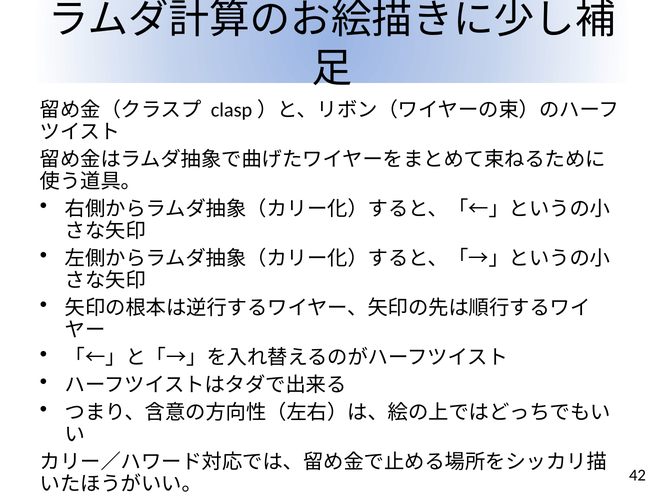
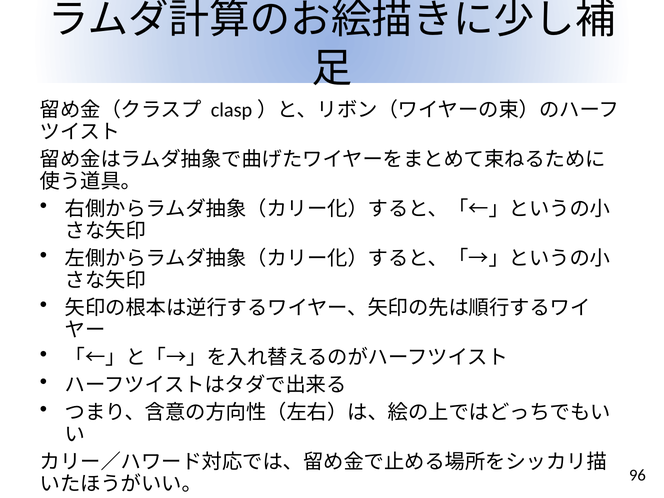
42: 42 -> 96 (637, 476)
